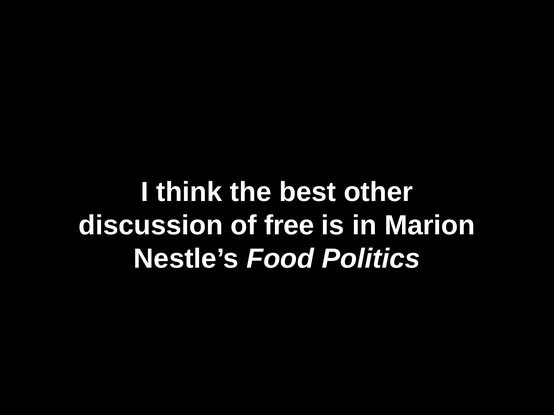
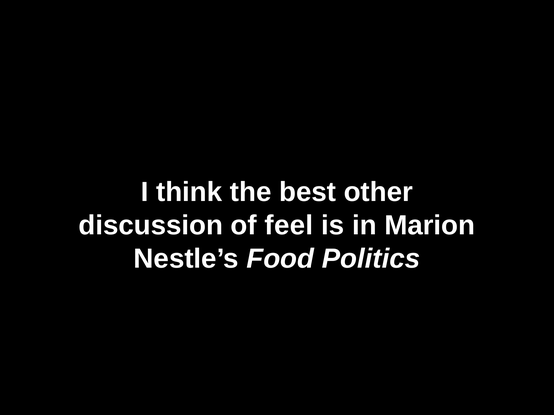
free: free -> feel (289, 226)
